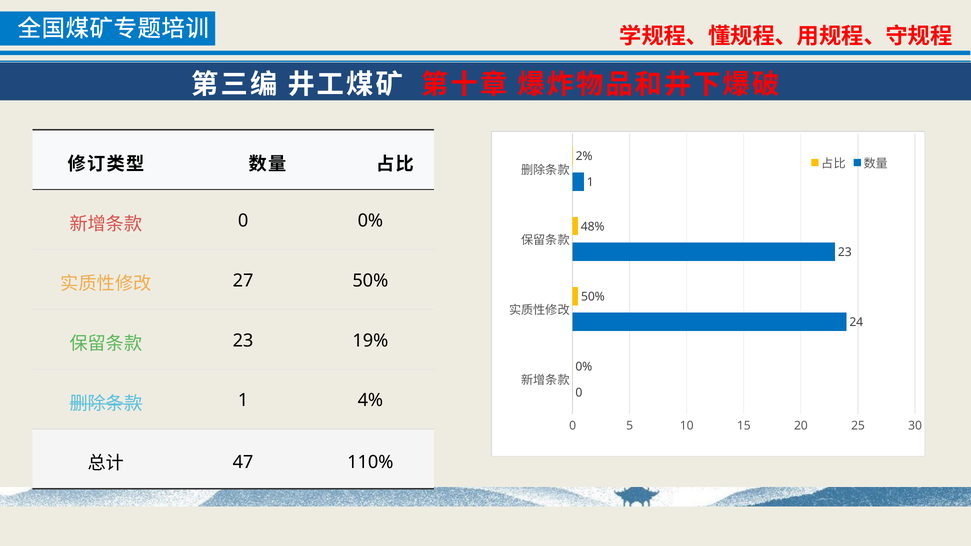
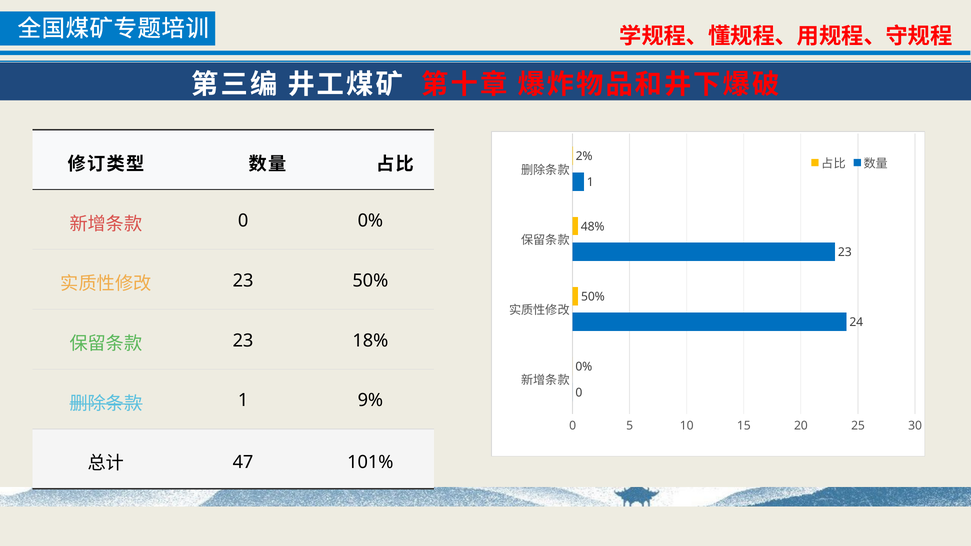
27: 27 -> 23 (243, 281)
19%: 19% -> 18% (370, 341)
4%: 4% -> 9% (370, 400)
110%: 110% -> 101% (370, 462)
